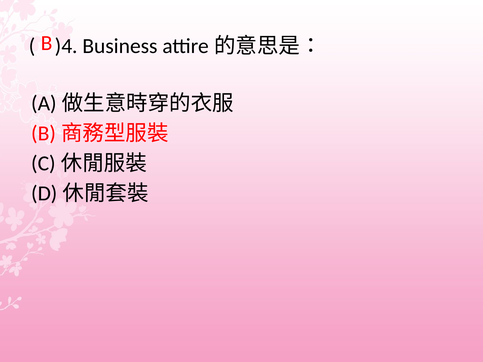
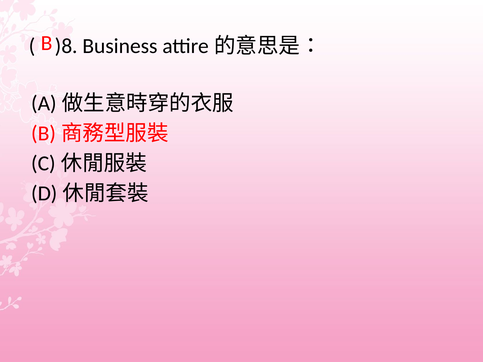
)4: )4 -> )8 (66, 46)
